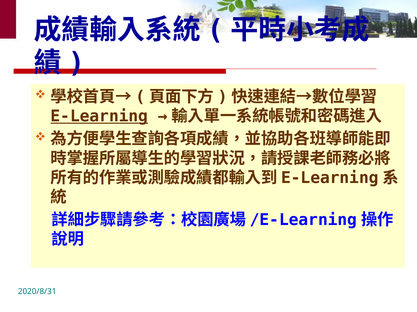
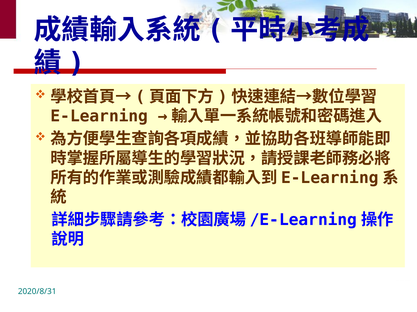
E‐Learning underline: present -> none (99, 117)
